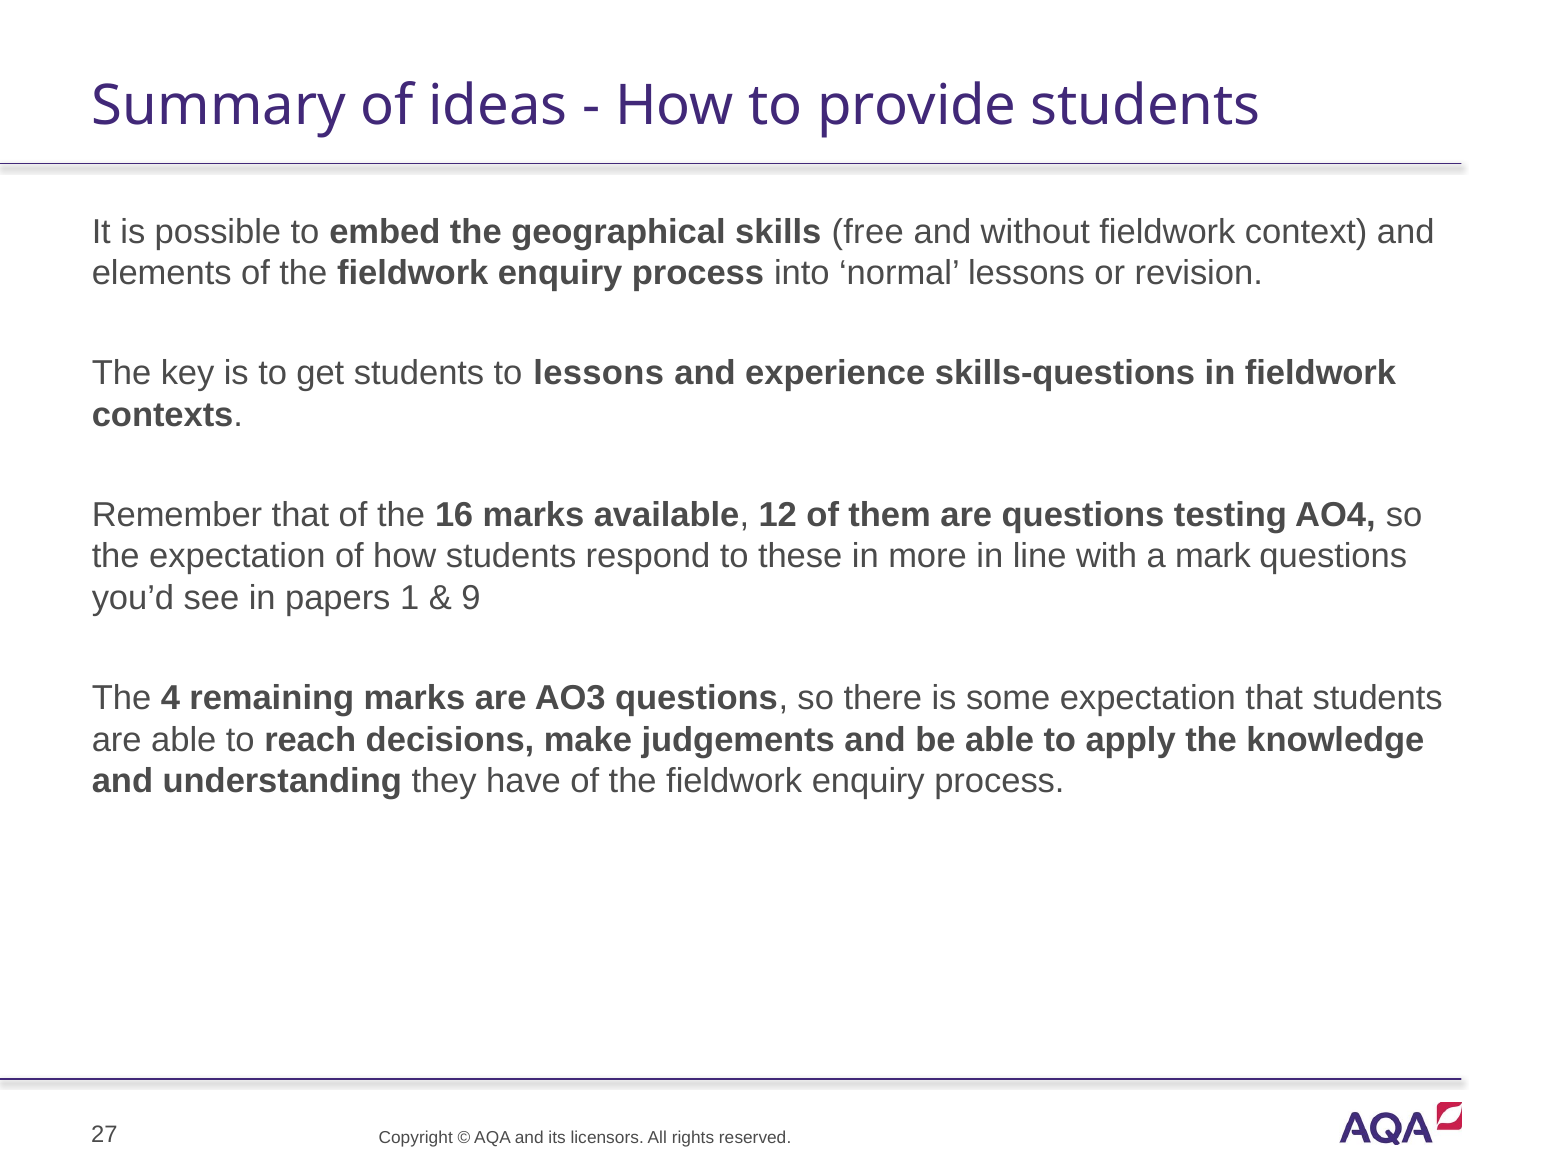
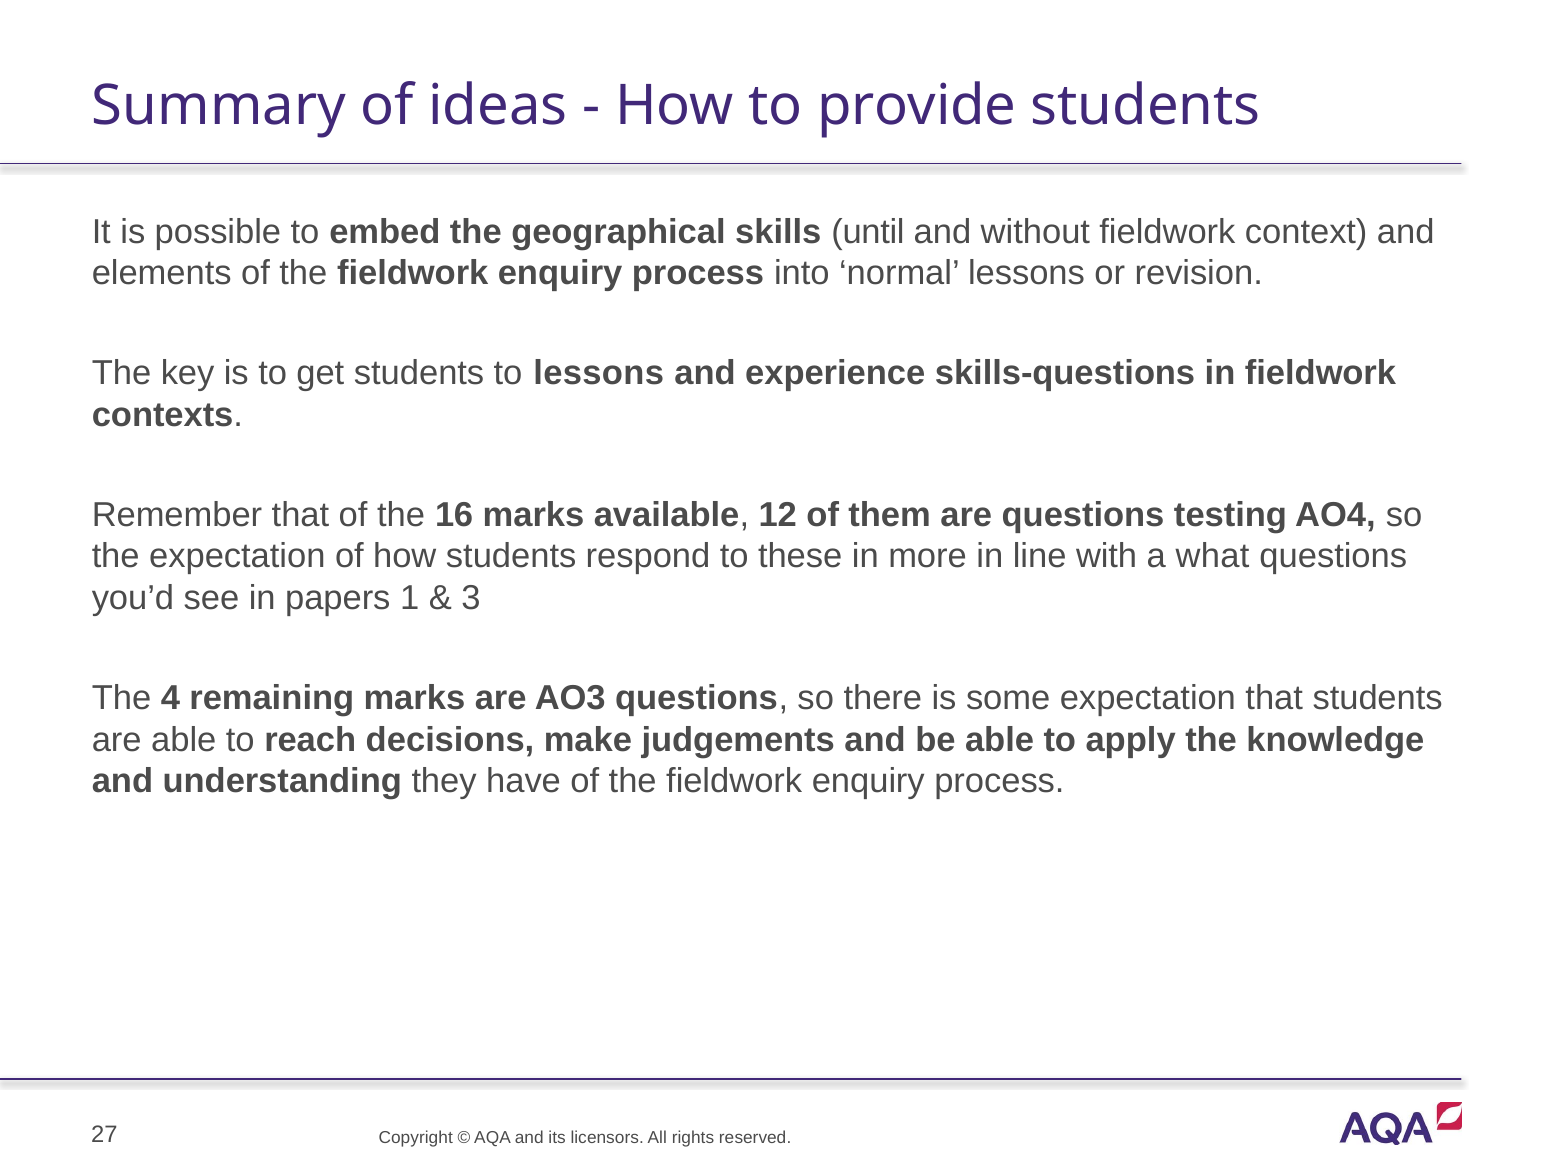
free: free -> until (868, 232)
mark: mark -> what (1213, 557)
9: 9 -> 3 (471, 598)
